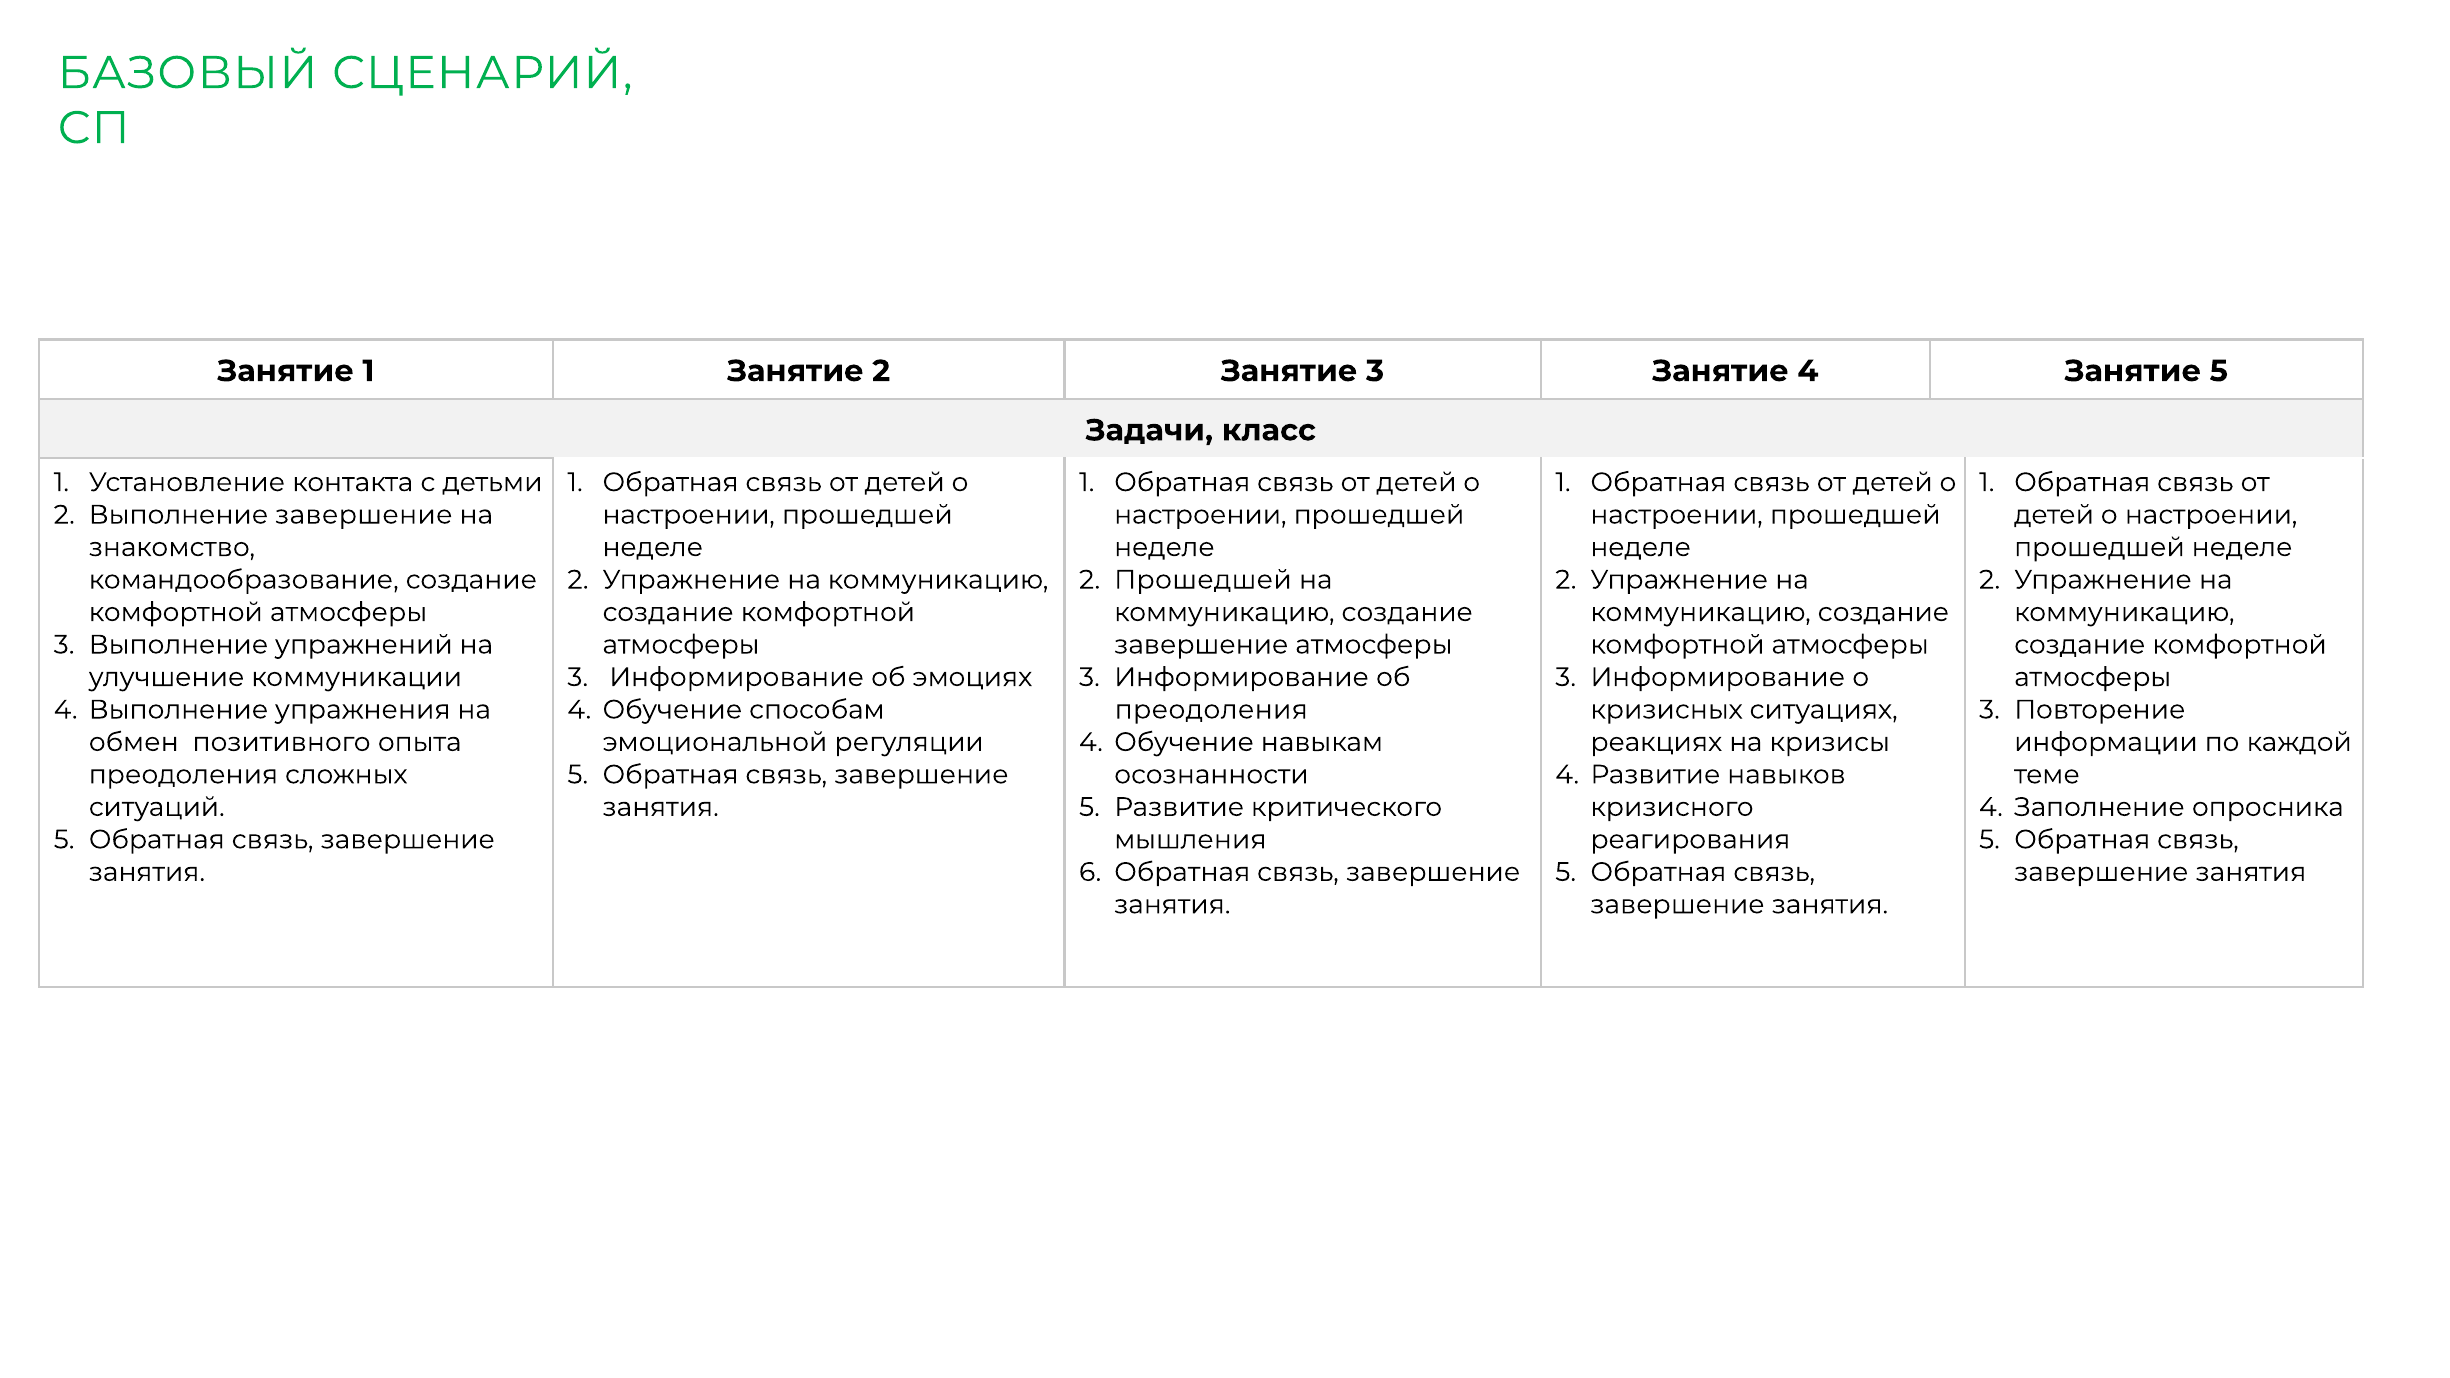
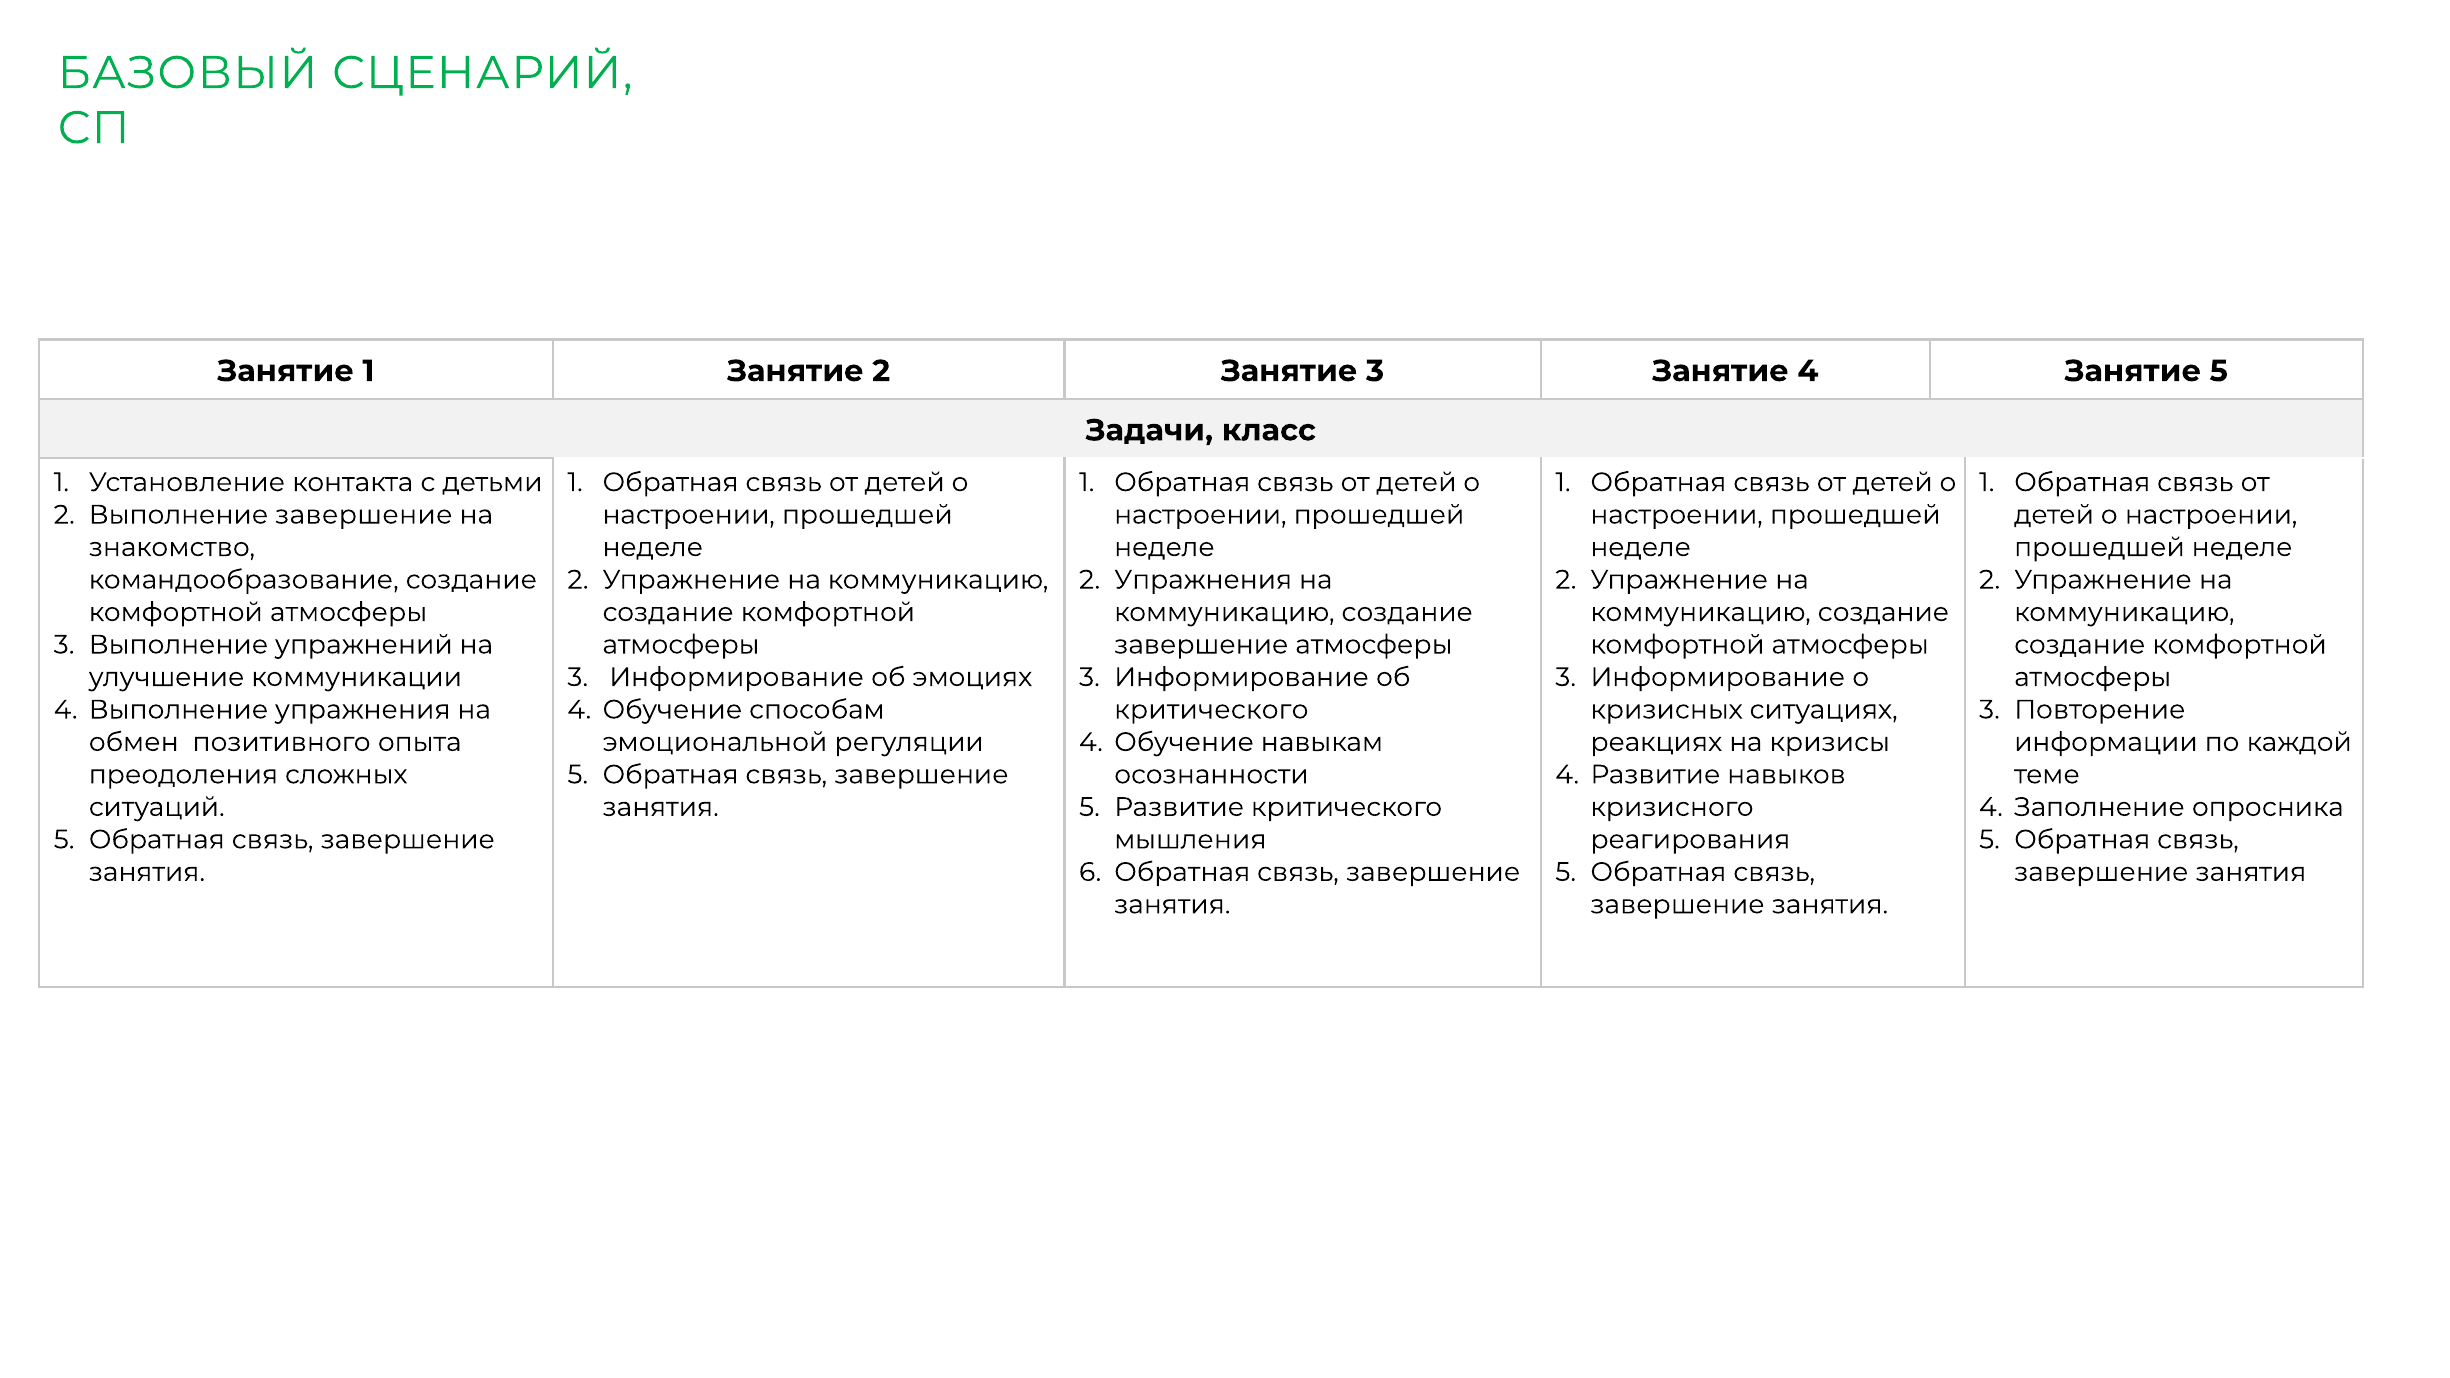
2 Прошедшей: Прошедшей -> Упражнения (1203, 580)
преодоления: преодоления -> критического (1211, 710)
